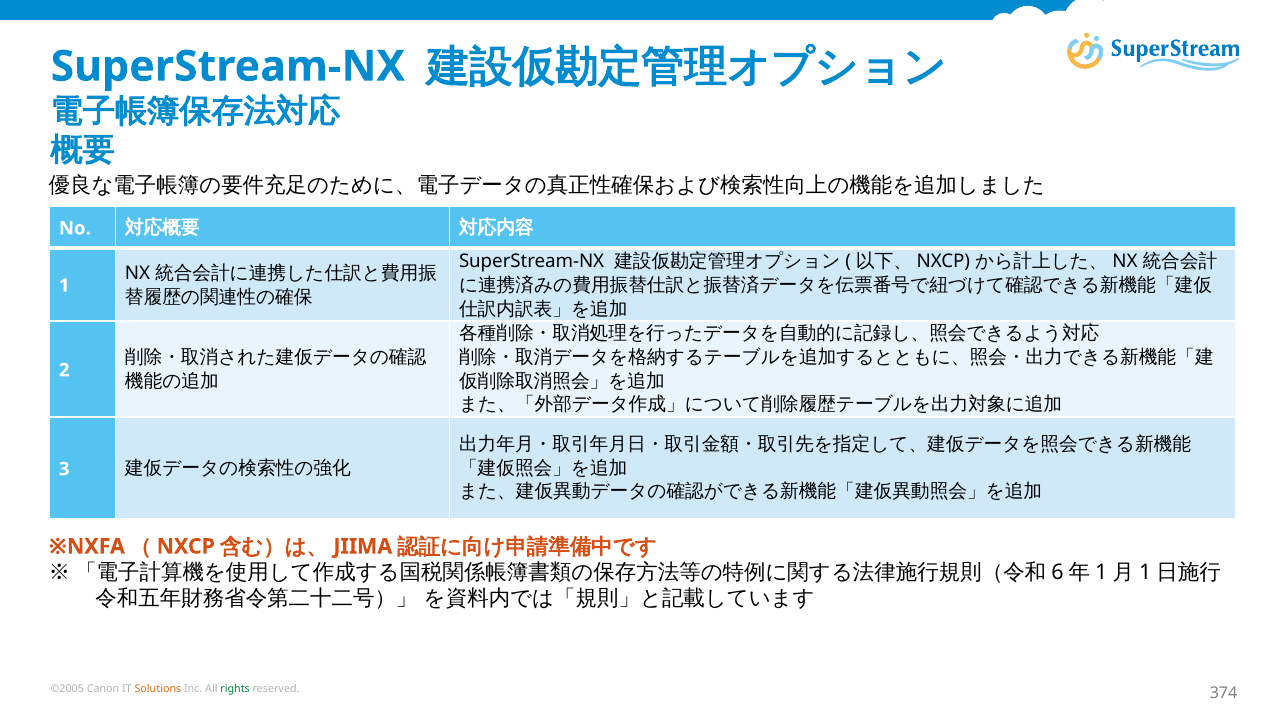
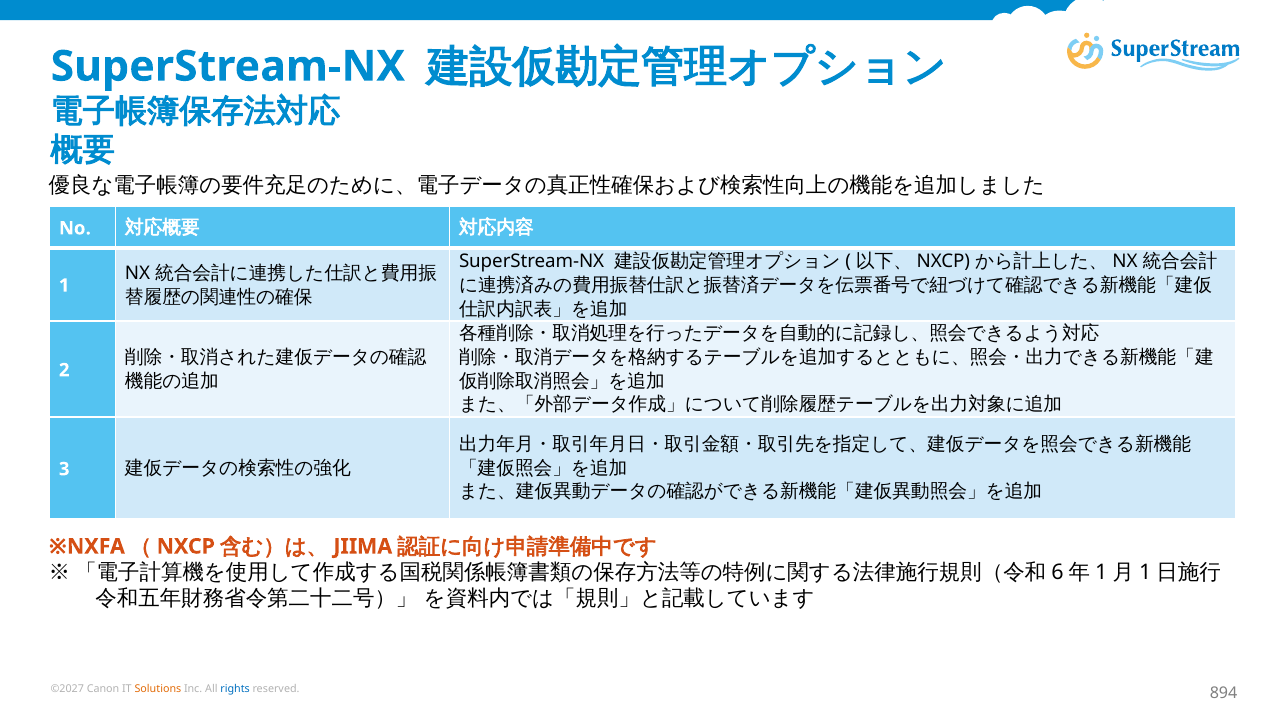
©2005: ©2005 -> ©2027 (67, 688)
rights colour: green -> blue (235, 688)
374: 374 -> 894 (1224, 692)
